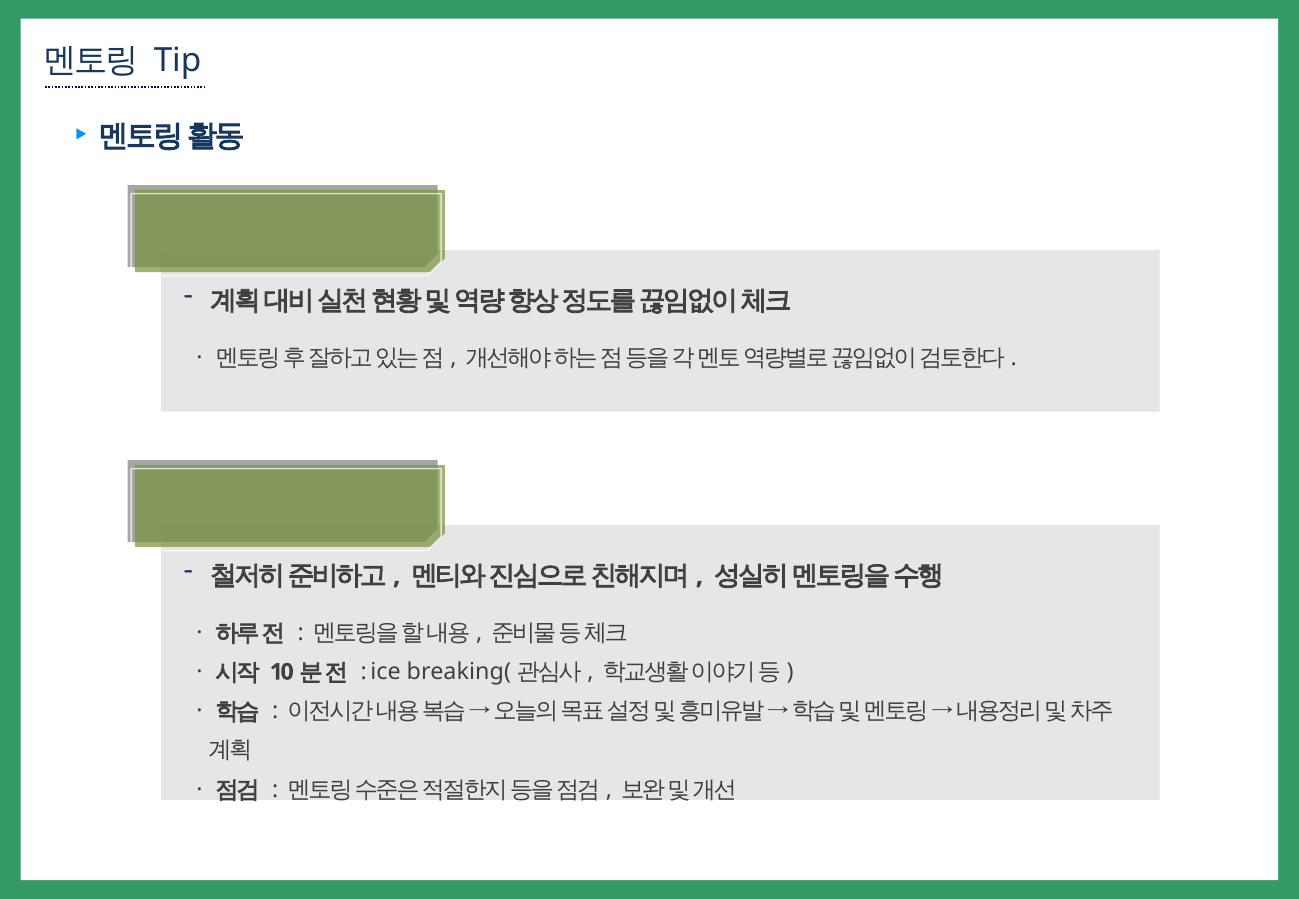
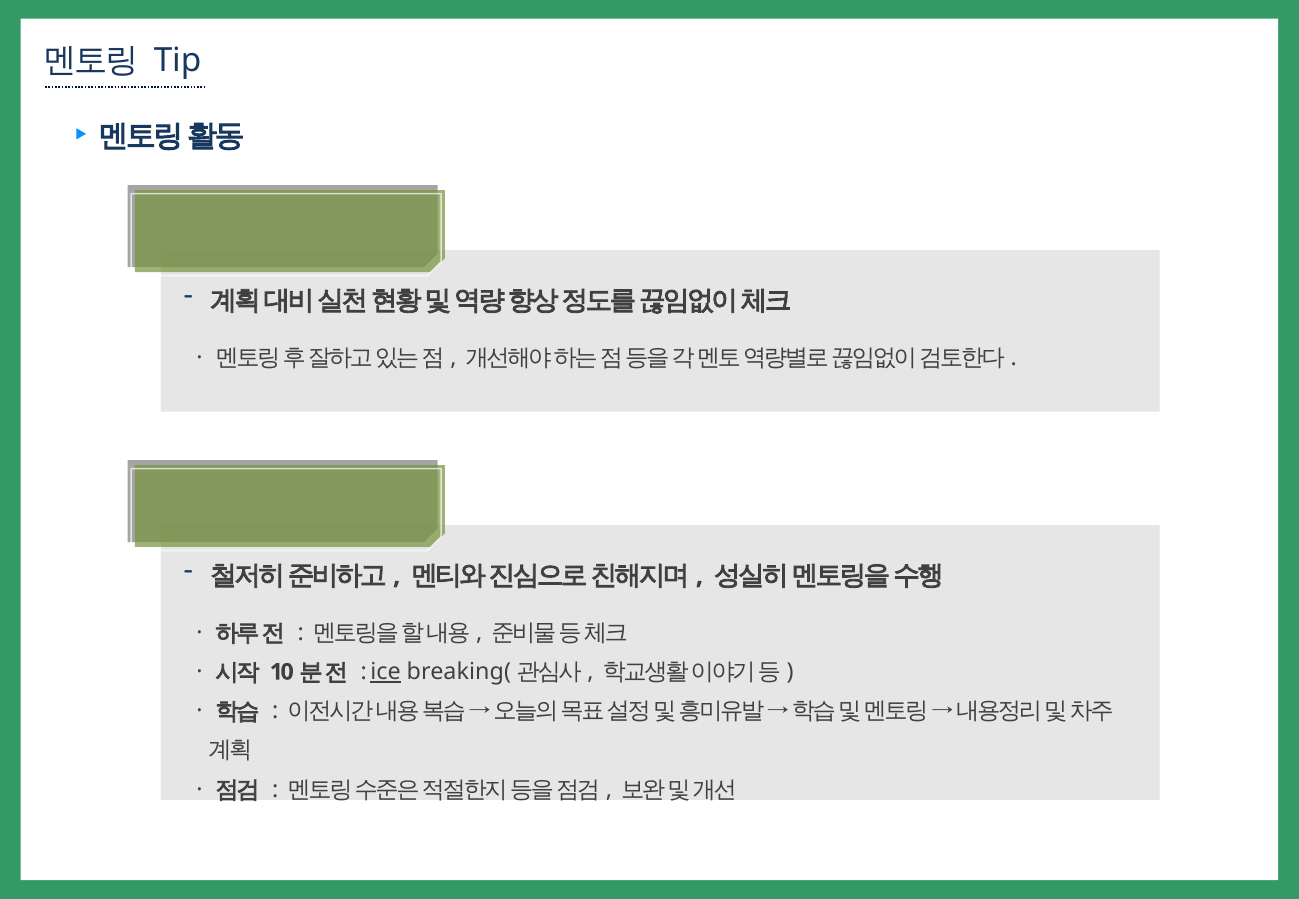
ice underline: none -> present (386, 672)
